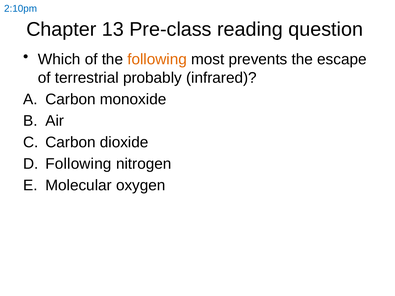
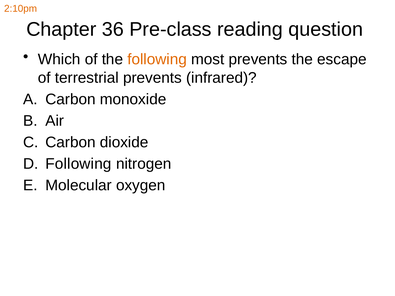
2:10pm colour: blue -> orange (21, 9)
13: 13 -> 36 (113, 29)
terrestrial probably: probably -> prevents (152, 78)
